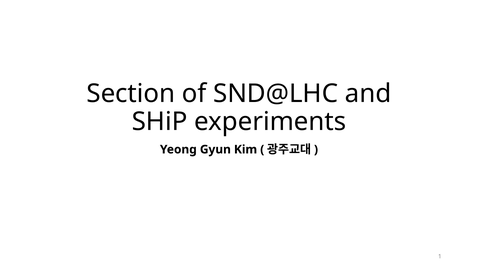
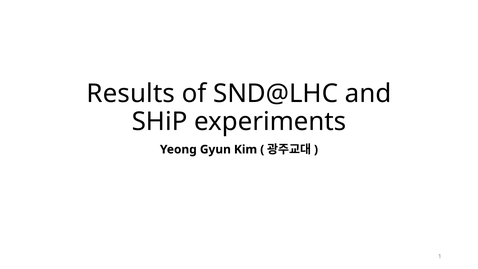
Section: Section -> Results (131, 94)
